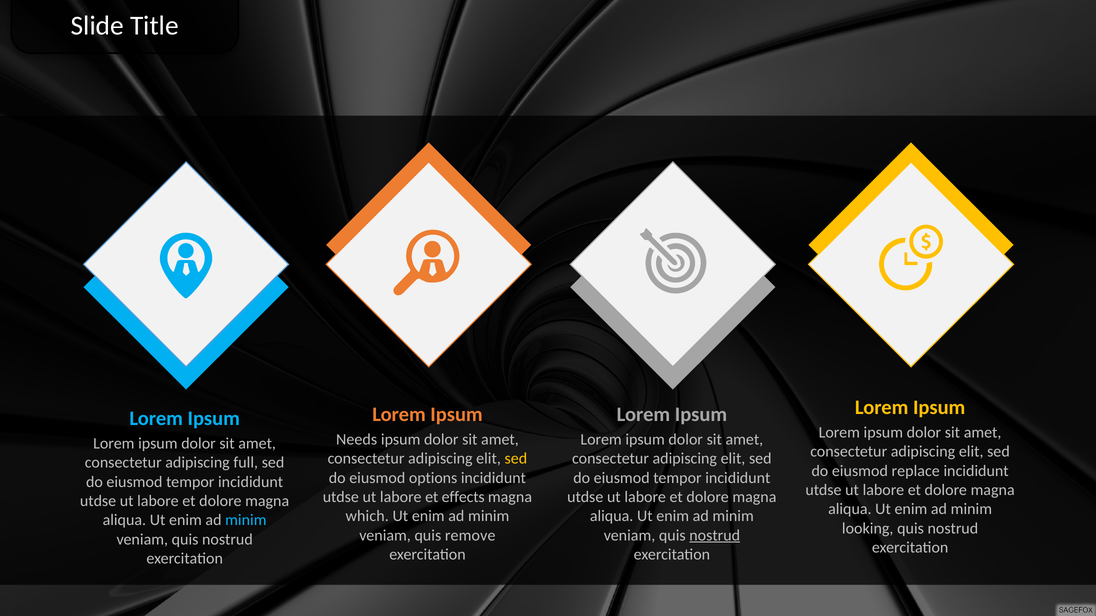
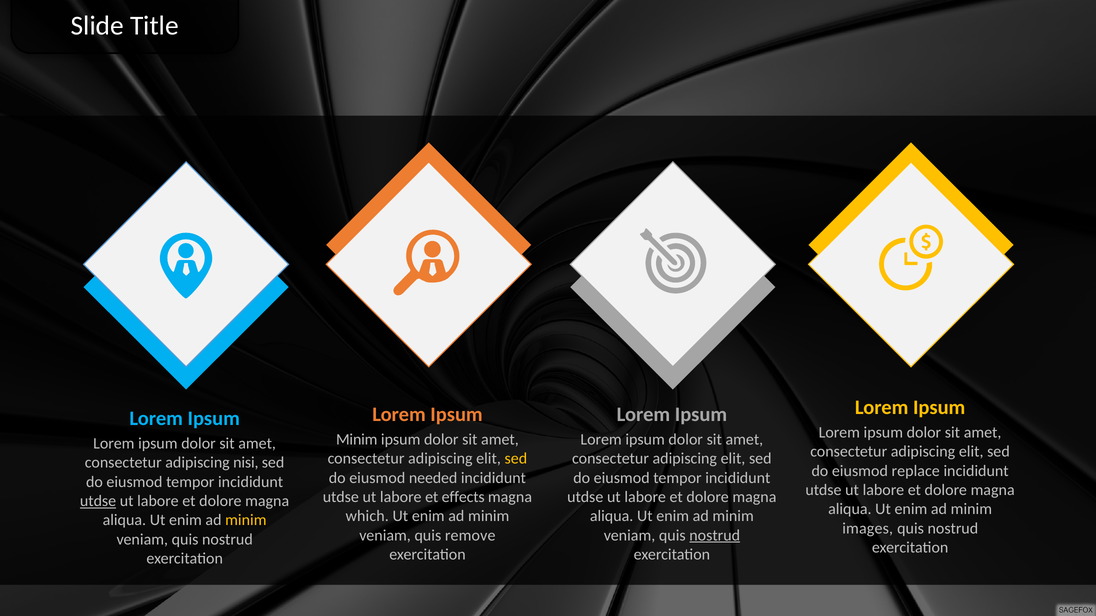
Needs: Needs -> Minim (357, 440)
full: full -> nisi (246, 463)
options: options -> needed (433, 478)
utdse underline: none -> present (98, 501)
minim colour: light blue -> yellow (246, 521)
looking: looking -> images (868, 529)
